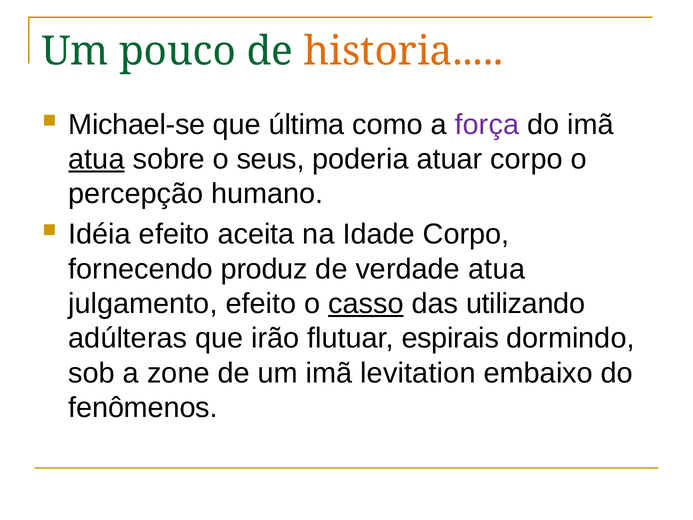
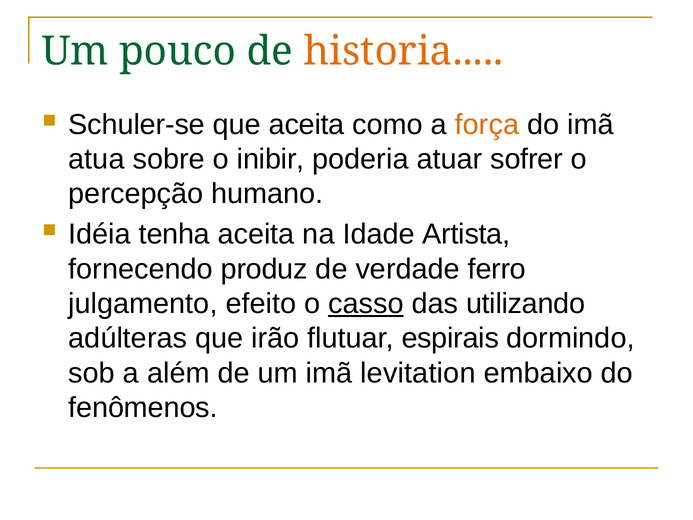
Michael-se: Michael-se -> Schuler-se (137, 124)
que última: última -> aceita (307, 124)
força colour: purple -> orange (487, 124)
atua underline: present -> none (96, 159)
seus: seus -> inibir (271, 159)
atuar corpo: corpo -> sofrer (527, 159)
Idéia efeito: efeito -> tenha (174, 234)
Idade Corpo: Corpo -> Artista (466, 234)
verdade atua: atua -> ferro (497, 269)
zone: zone -> além (178, 373)
